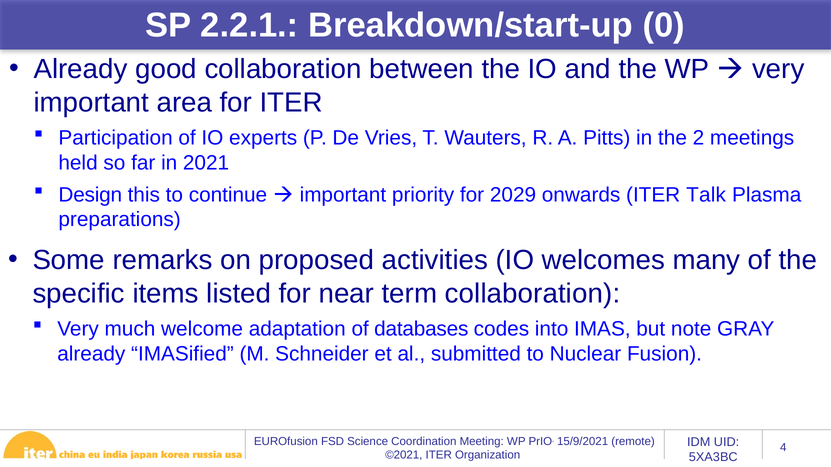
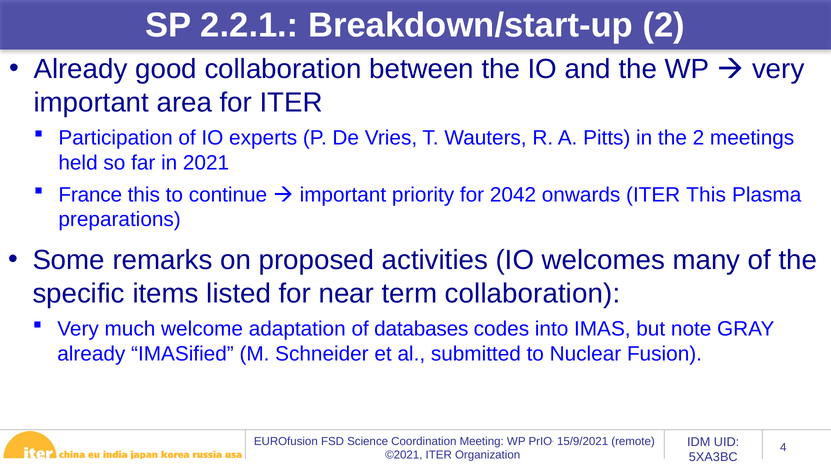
Breakdown/start-up 0: 0 -> 2 (664, 26)
Design: Design -> France (90, 195)
2029: 2029 -> 2042 (513, 195)
ITER Talk: Talk -> This (706, 195)
